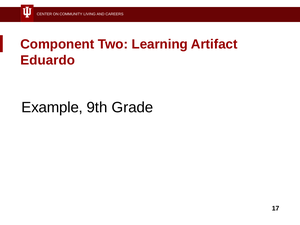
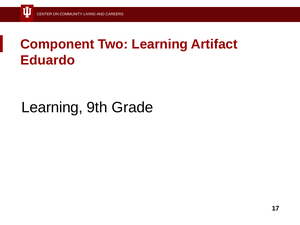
Example: Example -> Learning (52, 107)
